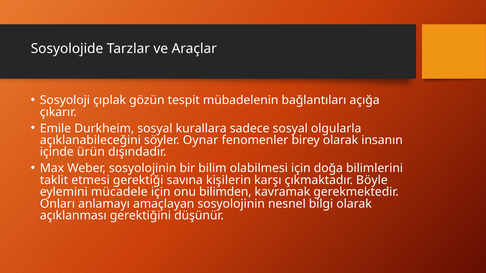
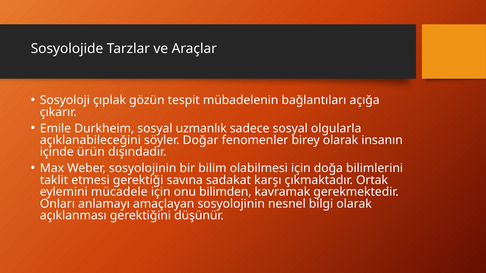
kurallara: kurallara -> uzmanlık (201, 129)
Oynar: Oynar -> Doğar (201, 140)
kişilerin: kişilerin -> sadakat (229, 180)
Böyle: Böyle -> Ortak (372, 180)
